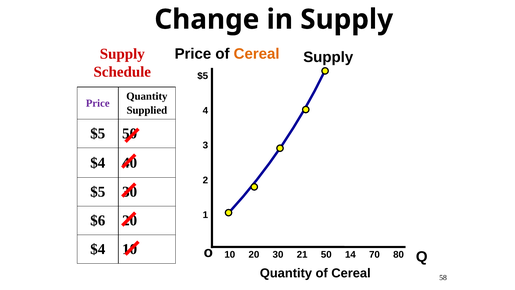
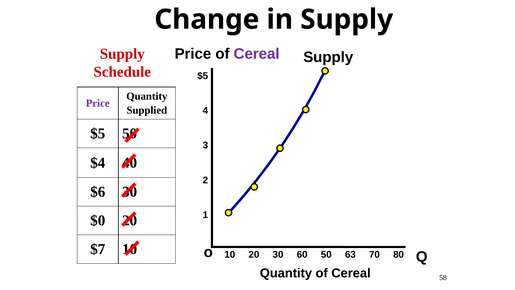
Cereal colour: orange -> purple (257, 54)
$5: $5 -> $6 (98, 192)
$6: $6 -> $0 (98, 220)
$4: $4 -> $7 (98, 249)
21: 21 -> 60 (302, 255)
14: 14 -> 63 (350, 255)
